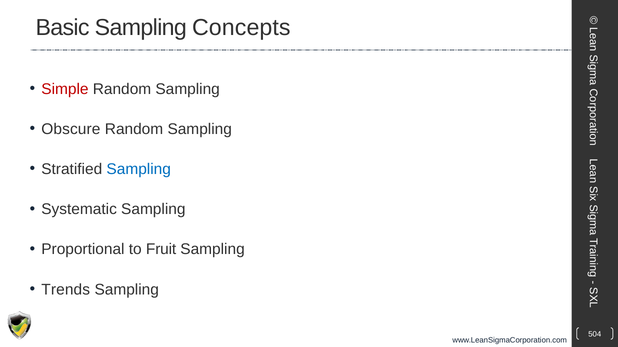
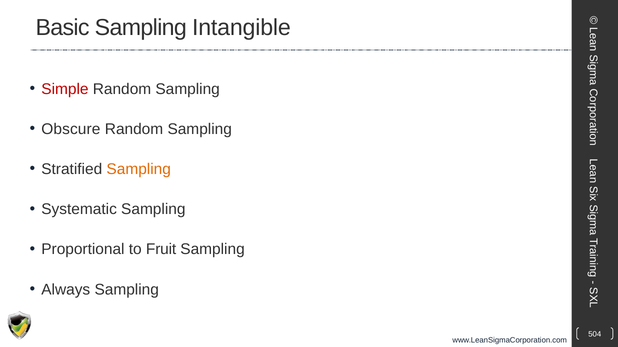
Concepts: Concepts -> Intangible (241, 27)
Sampling colour: blue -> orange (139, 169)
Trends: Trends -> Always (66, 290)
